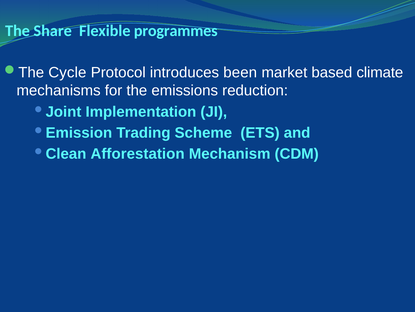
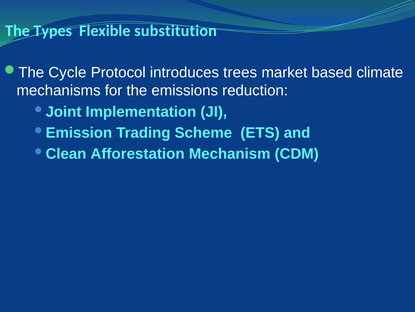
Share: Share -> Types (53, 31)
programmes: programmes -> substitution (176, 31)
been: been -> trees (240, 72)
